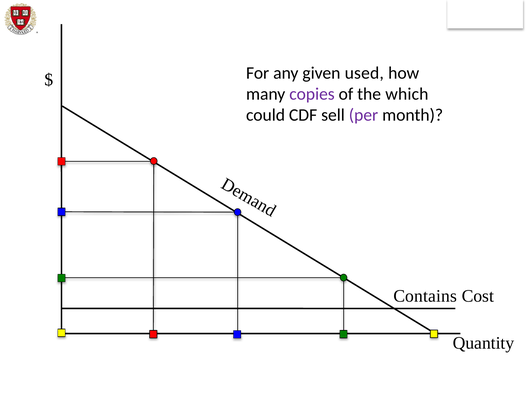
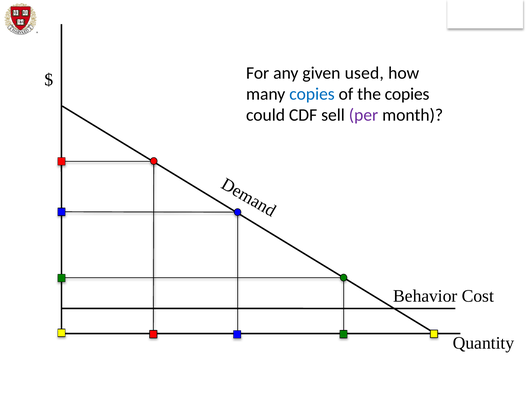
copies colour: purple -> blue (312, 94)
the which: which -> copies (407, 94)
Contains: Contains -> Behavior (425, 296)
